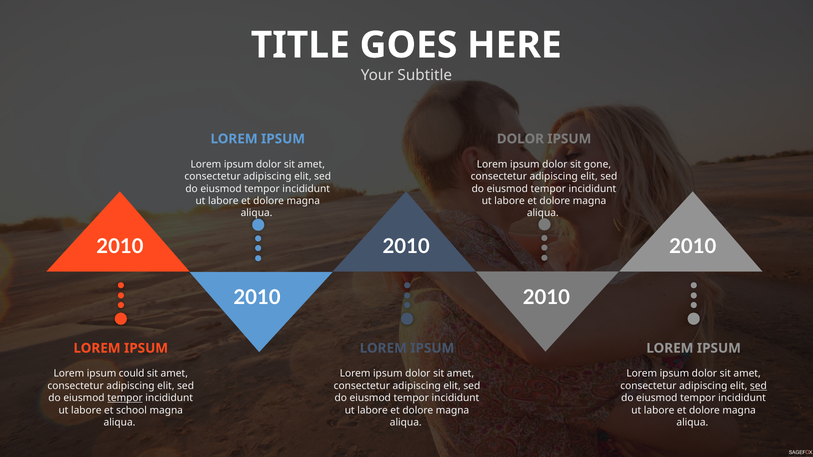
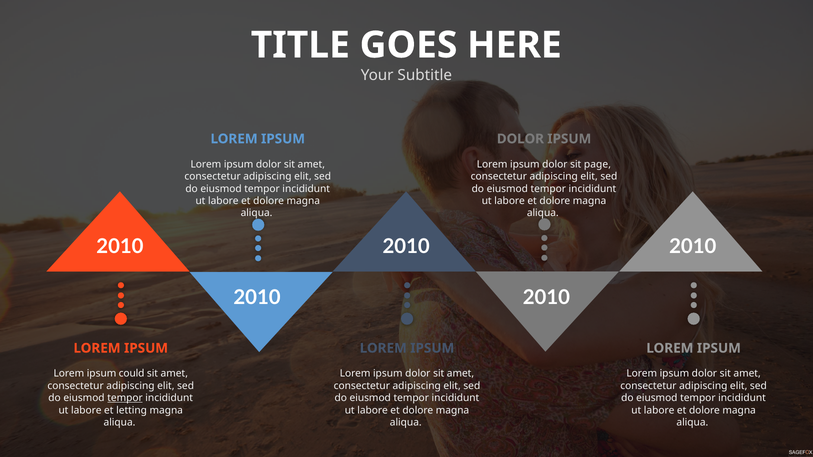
gone: gone -> page (597, 164)
sed underline: present -> none (758, 386)
school: school -> letting (132, 410)
